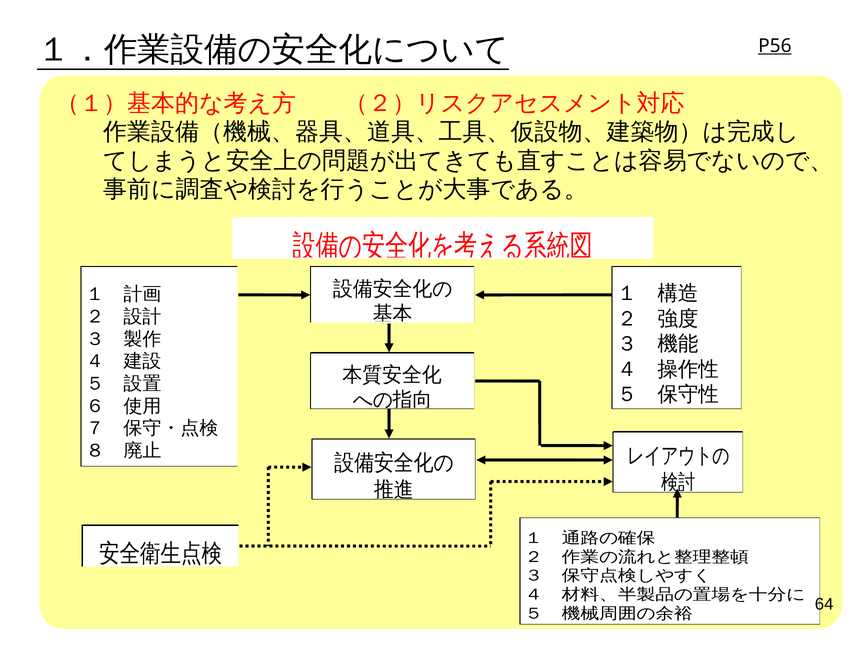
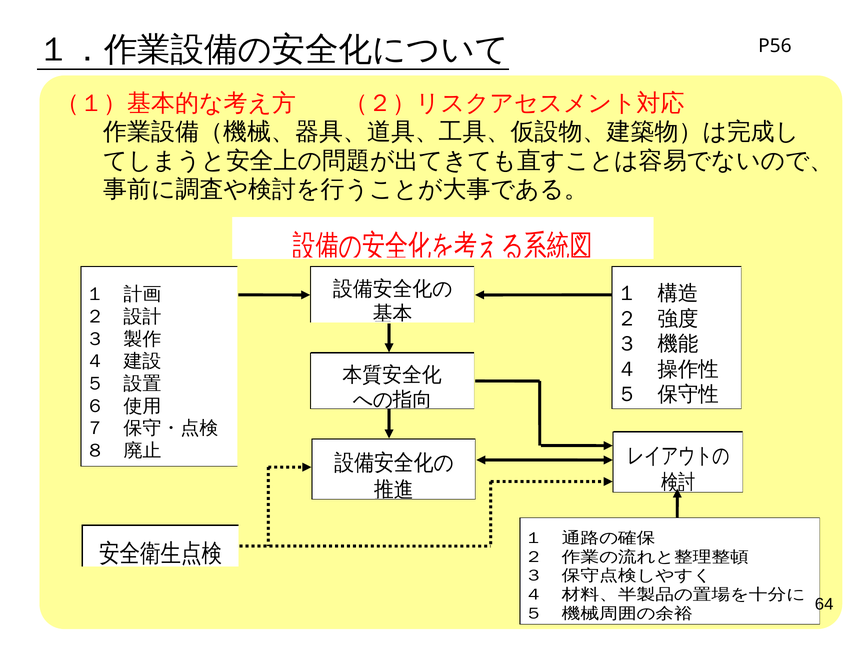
P56 underline: present -> none (775, 46)
